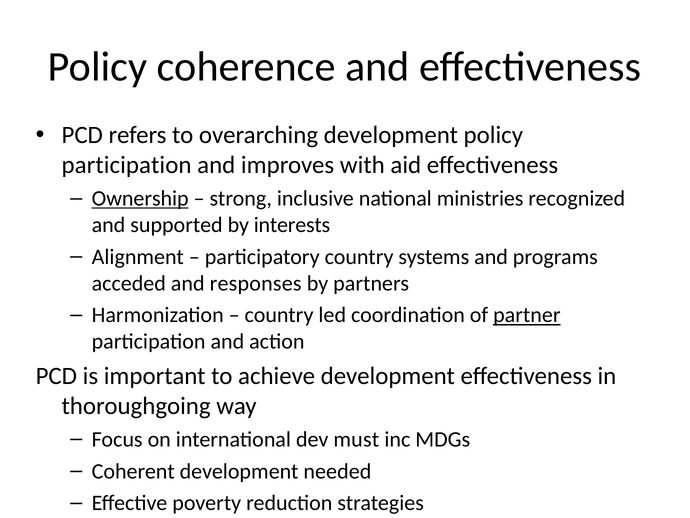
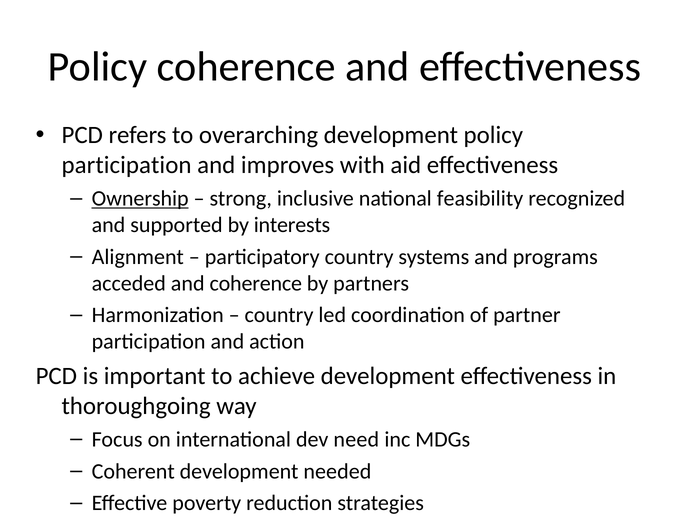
ministries: ministries -> feasibility (480, 198)
and responses: responses -> coherence (256, 283)
partner underline: present -> none (527, 315)
must: must -> need (356, 439)
